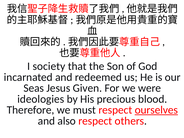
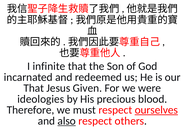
society: society -> infinite (49, 66)
Seas: Seas -> That (34, 88)
also underline: none -> present (67, 121)
